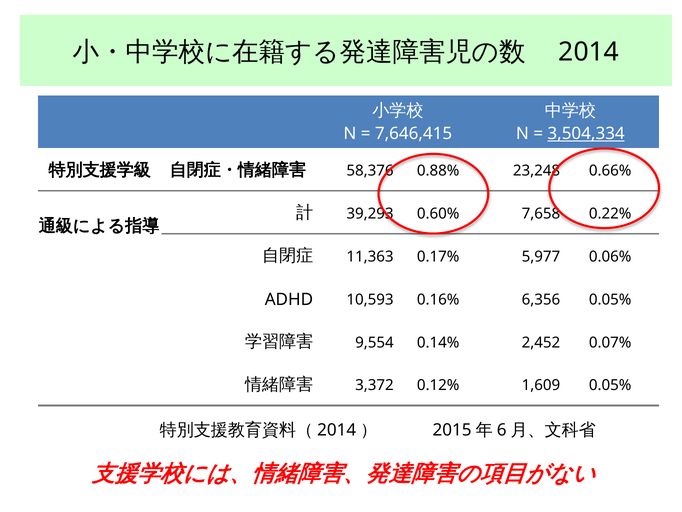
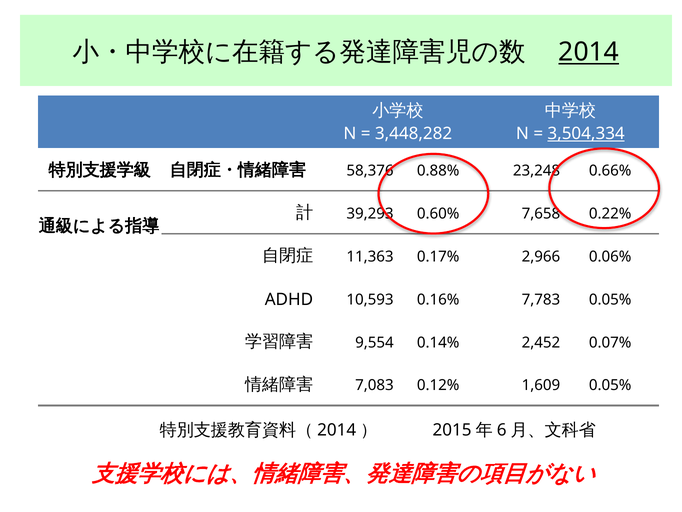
2014 underline: none -> present (589, 52)
7,646,415: 7,646,415 -> 3,448,282 (414, 134)
5,977: 5,977 -> 2,966 (541, 256)
6,356: 6,356 -> 7,783 (541, 299)
3,372: 3,372 -> 7,083 (375, 385)
